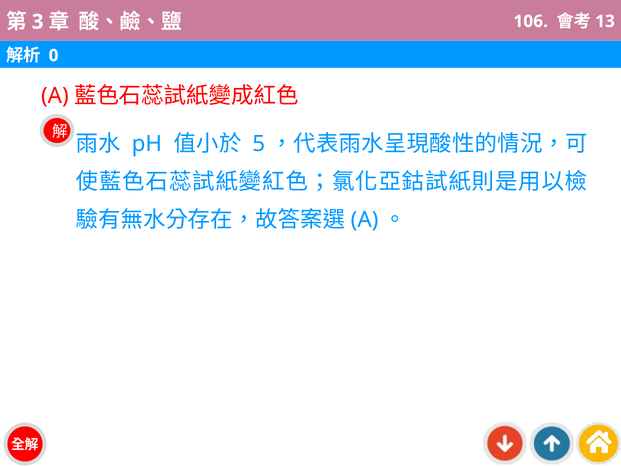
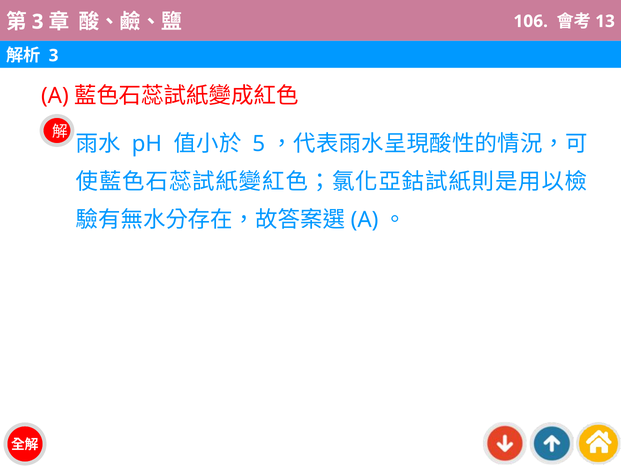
0: 0 -> 3 (54, 56)
